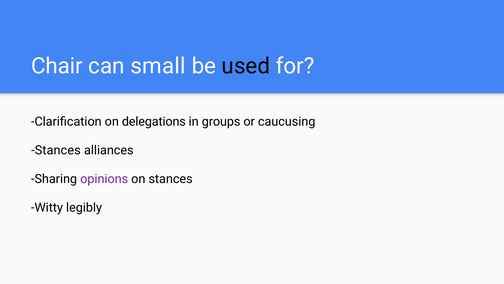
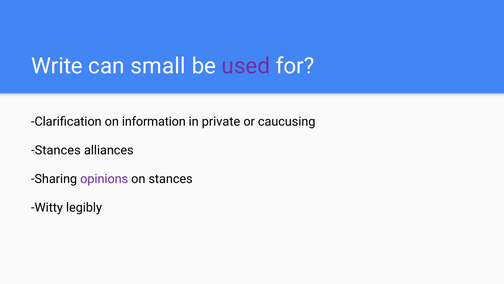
Chair: Chair -> Write (57, 66)
used colour: black -> purple (246, 66)
delegations: delegations -> information (154, 122)
groups: groups -> private (221, 122)
